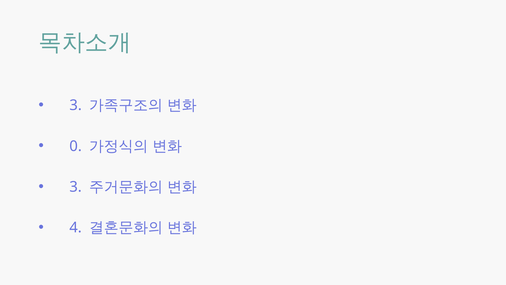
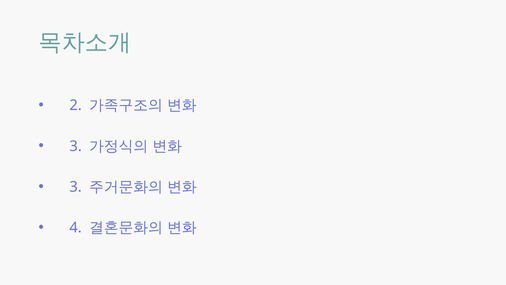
3: 3 -> 2 (76, 105)
0: 0 -> 3 (76, 146)
